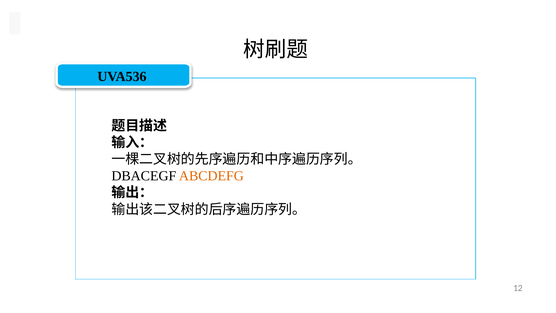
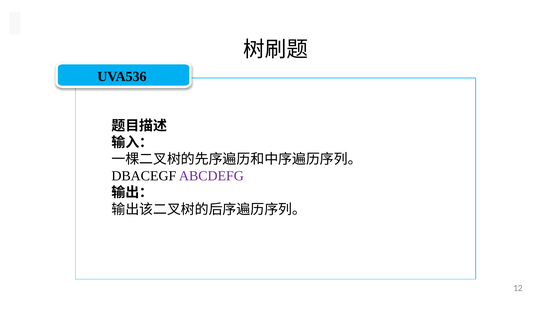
ABCDEFG colour: orange -> purple (211, 176)
